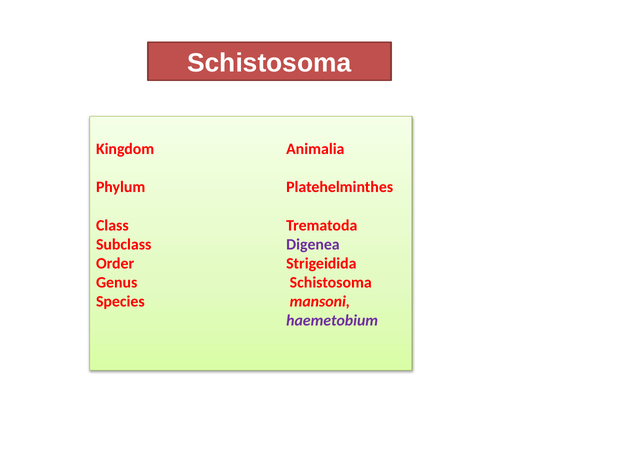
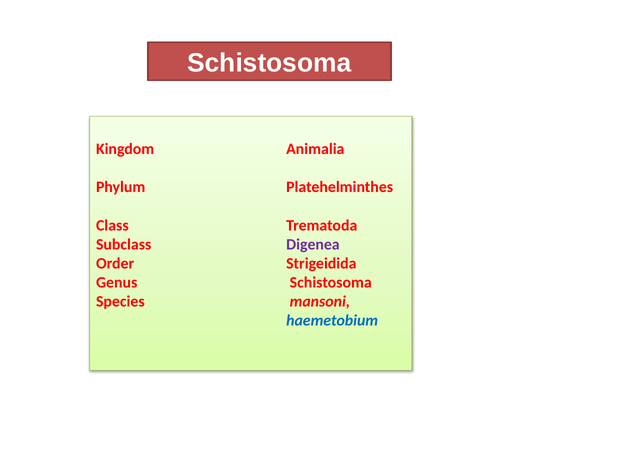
haemetobium colour: purple -> blue (332, 320)
